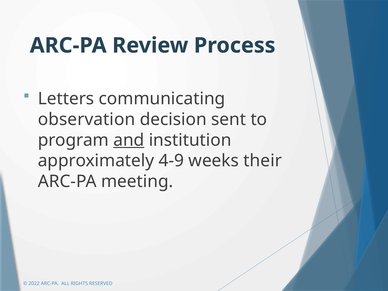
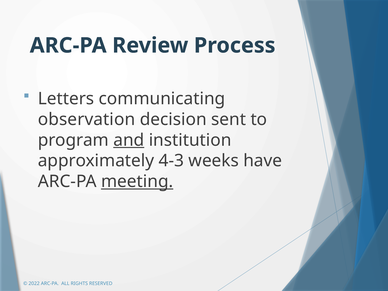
4-9: 4-9 -> 4-3 (171, 161)
their: their -> have (263, 161)
meeting underline: none -> present (137, 182)
